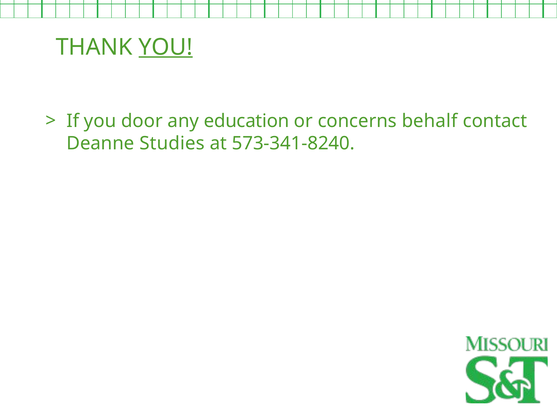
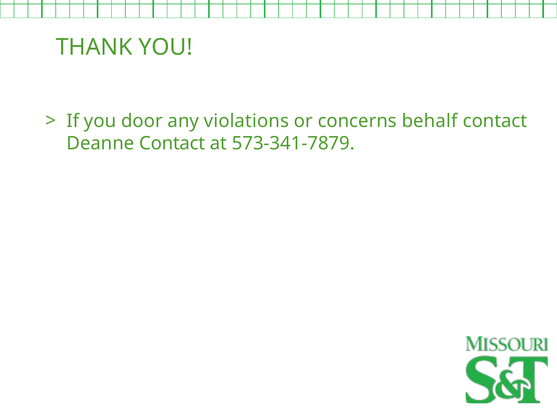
YOU underline: present -> none (166, 47)
education: education -> violations (246, 121)
Deanne Studies: Studies -> Contact (172, 143)
573-341-8240: 573-341-8240 -> 573-341-7879 (293, 143)
